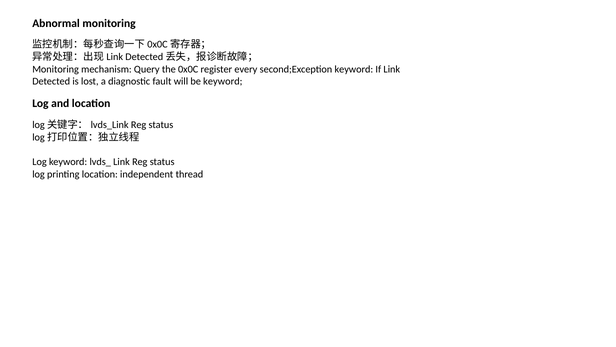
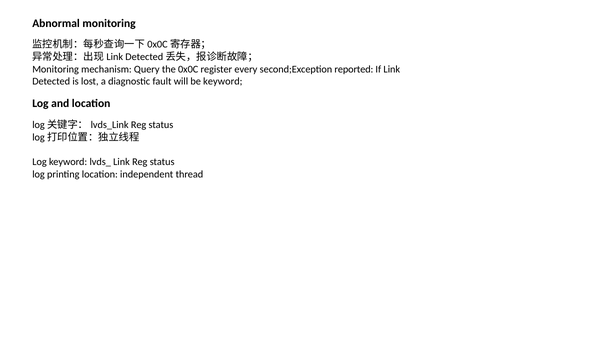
second;Exception keyword: keyword -> reported (354, 69)
